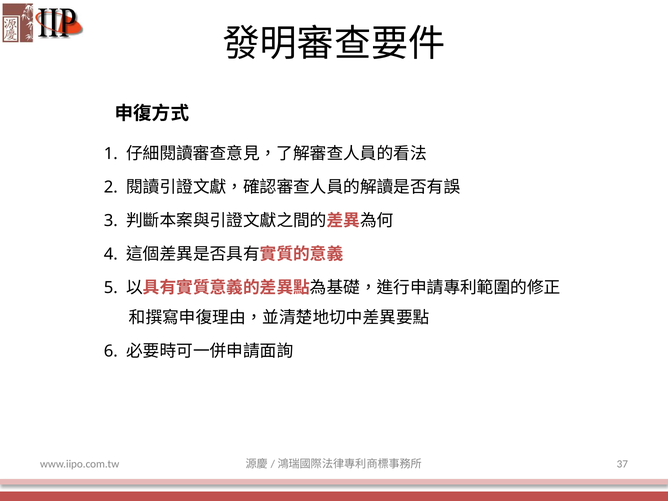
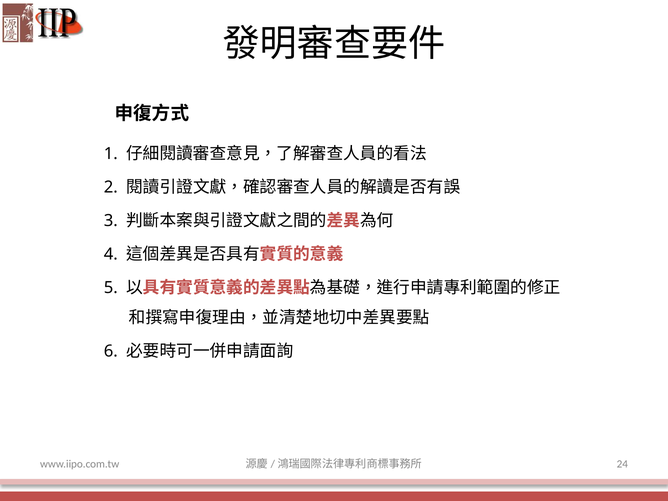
37: 37 -> 24 (622, 464)
